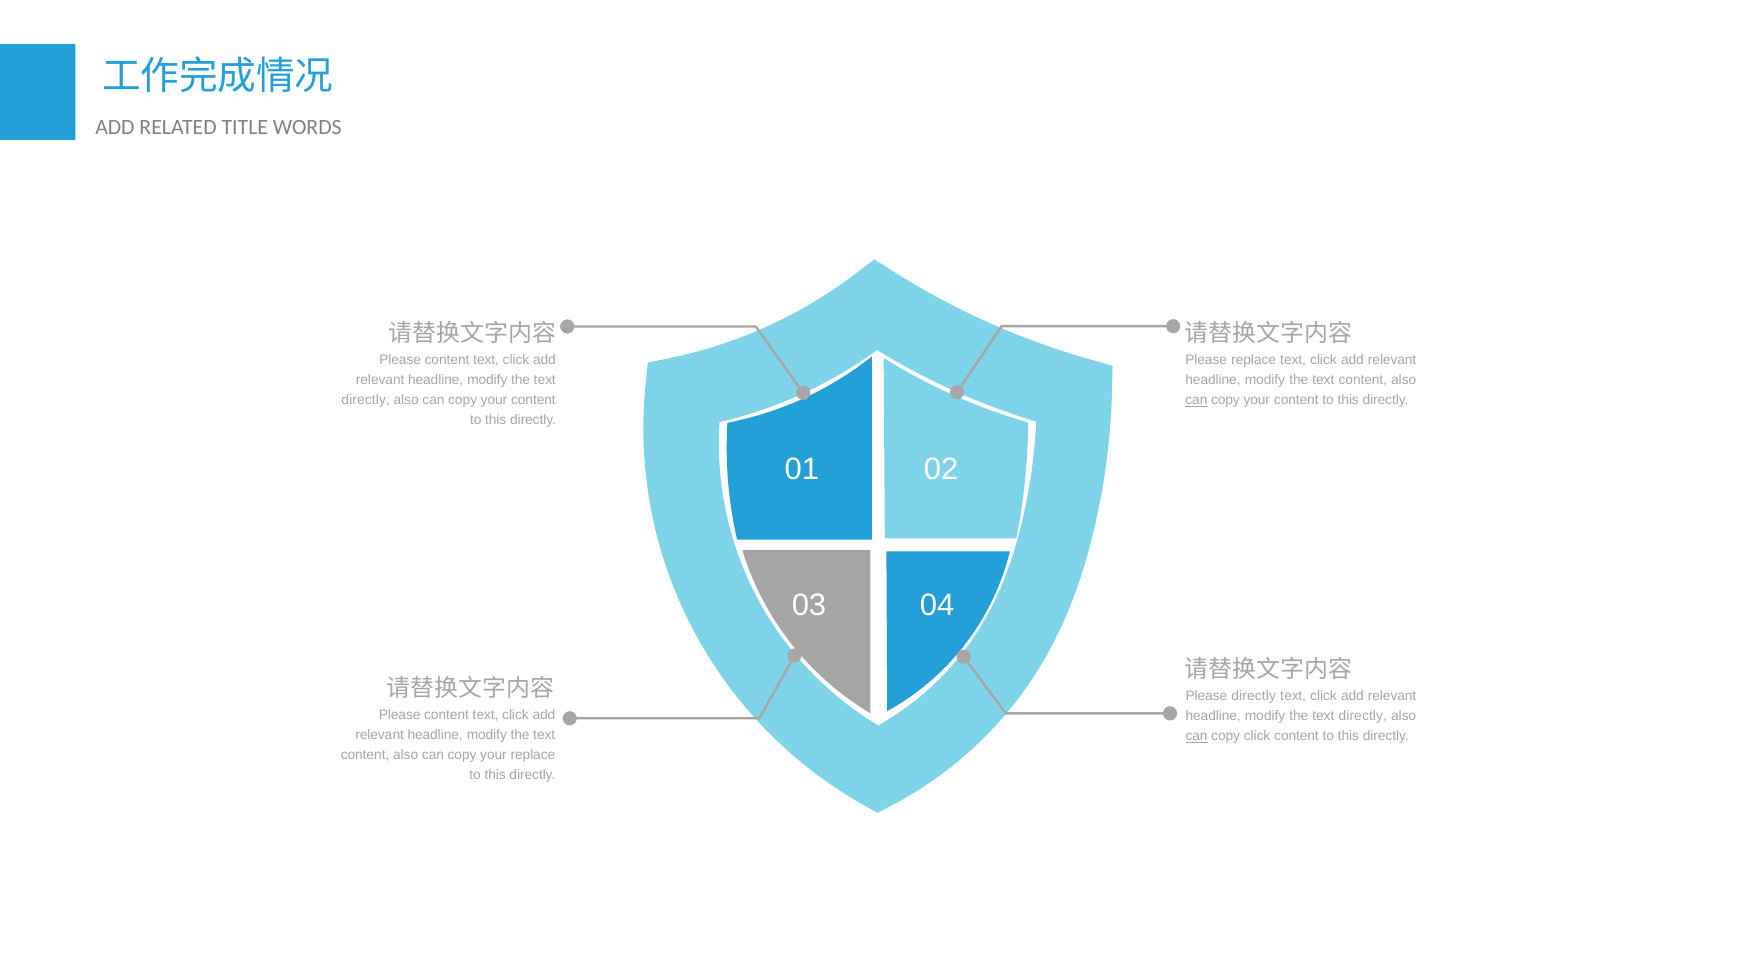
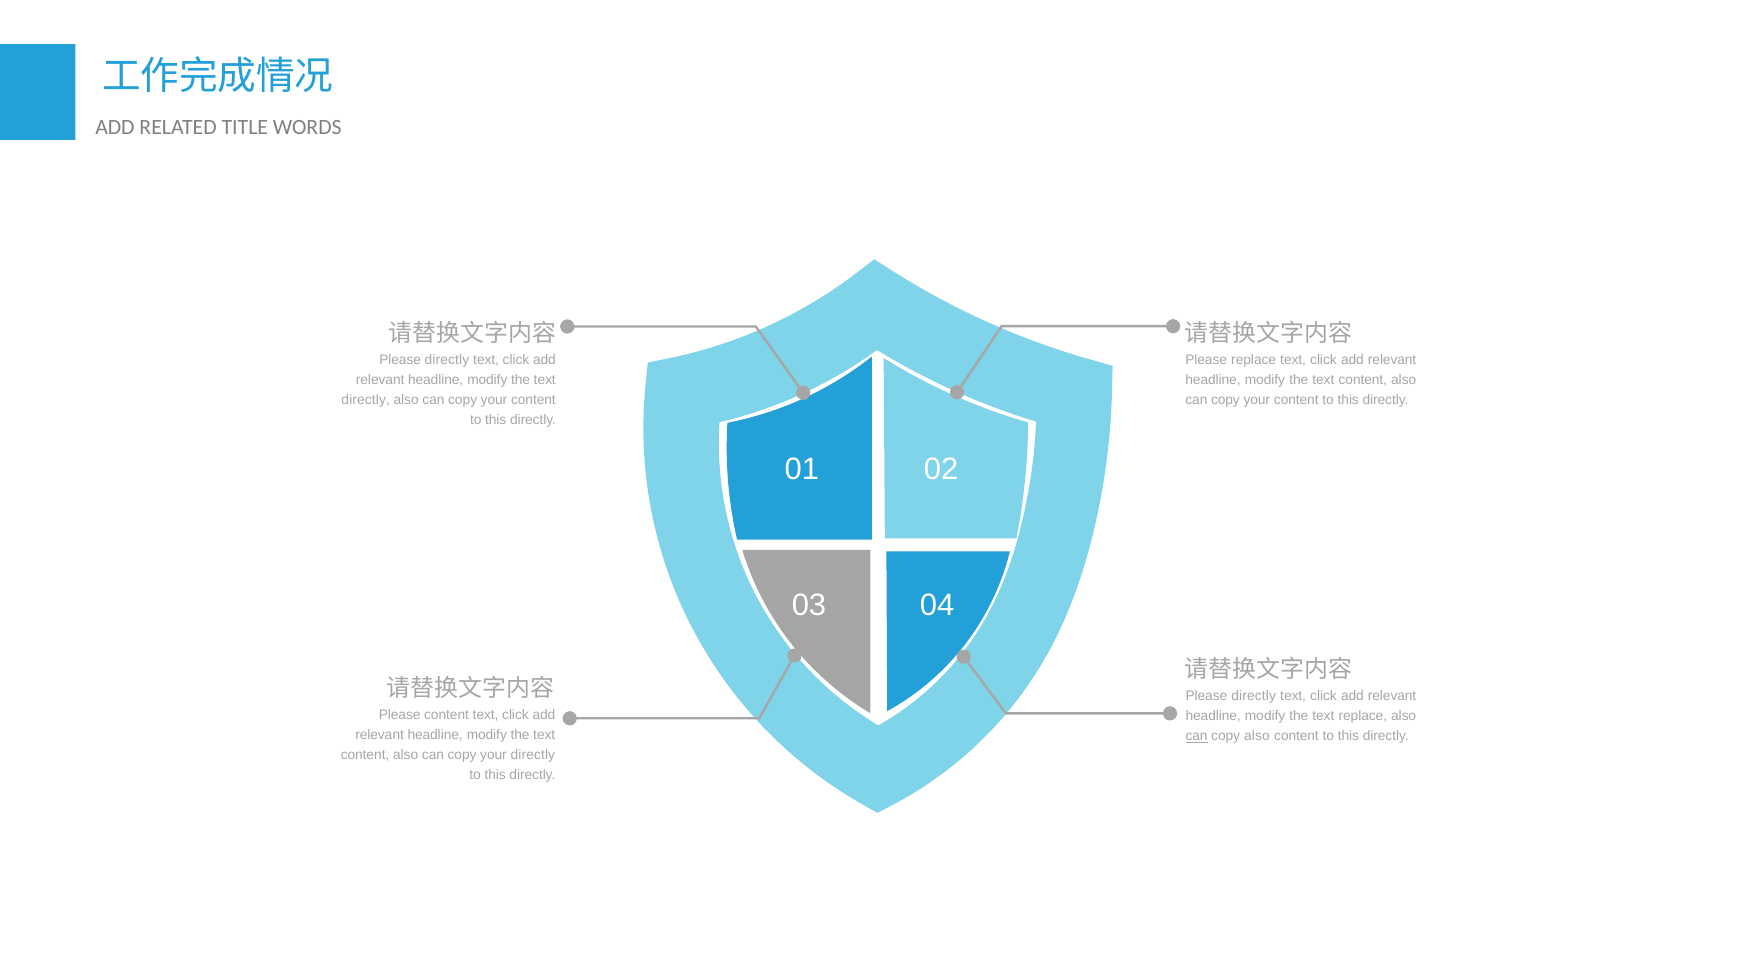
content: content -> directly (447, 361)
can underline: present -> none (1196, 400)
directly: directly -> replace (1363, 717)
copy click: click -> also (1257, 736)
your replace: replace -> directly (533, 755)
